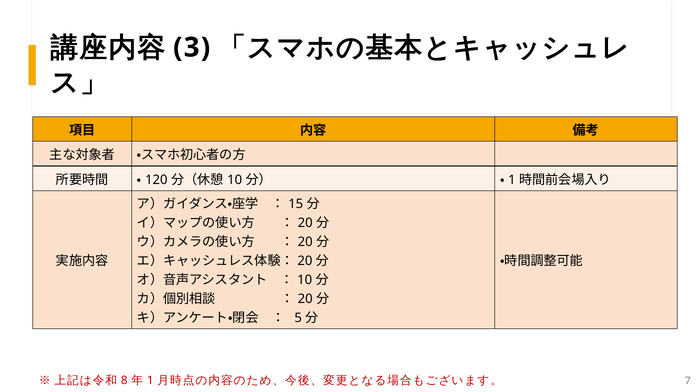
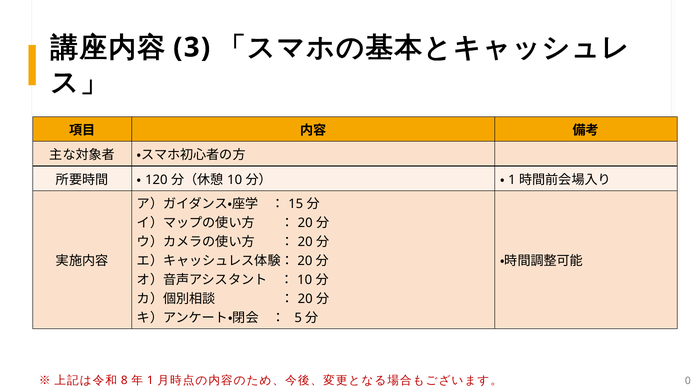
7: 7 -> 0 (688, 381)
